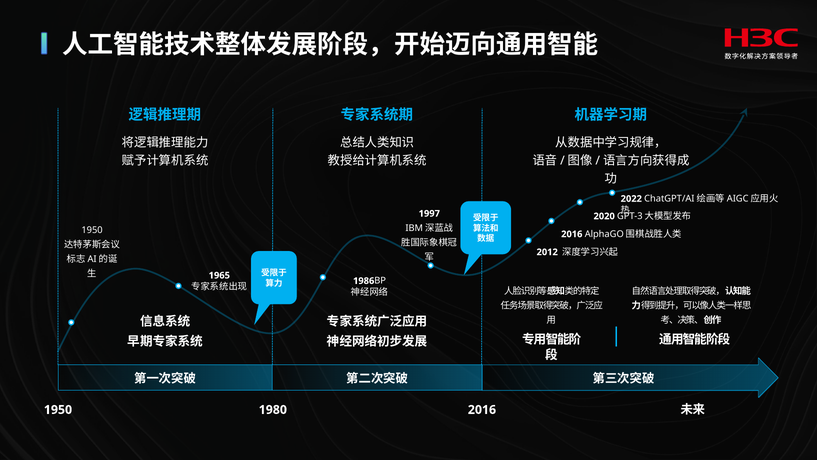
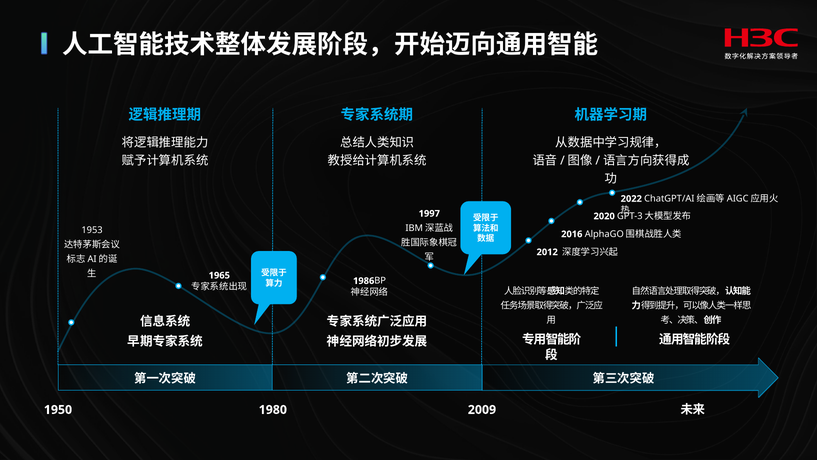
1950: 1950 -> 1953 (92, 230)
1980 2016: 2016 -> 2009 (482, 409)
